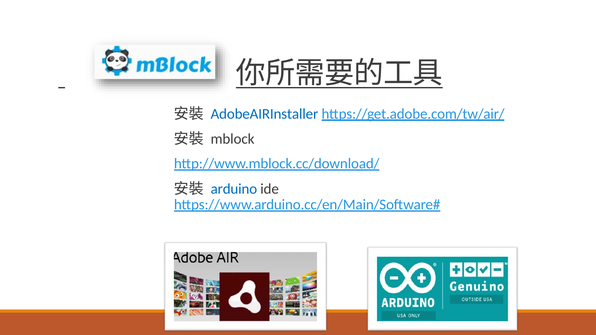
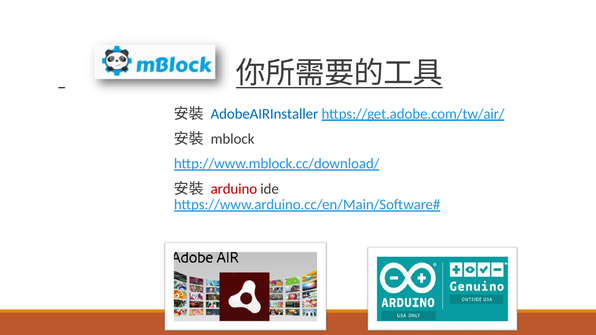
arduino colour: blue -> red (234, 189)
